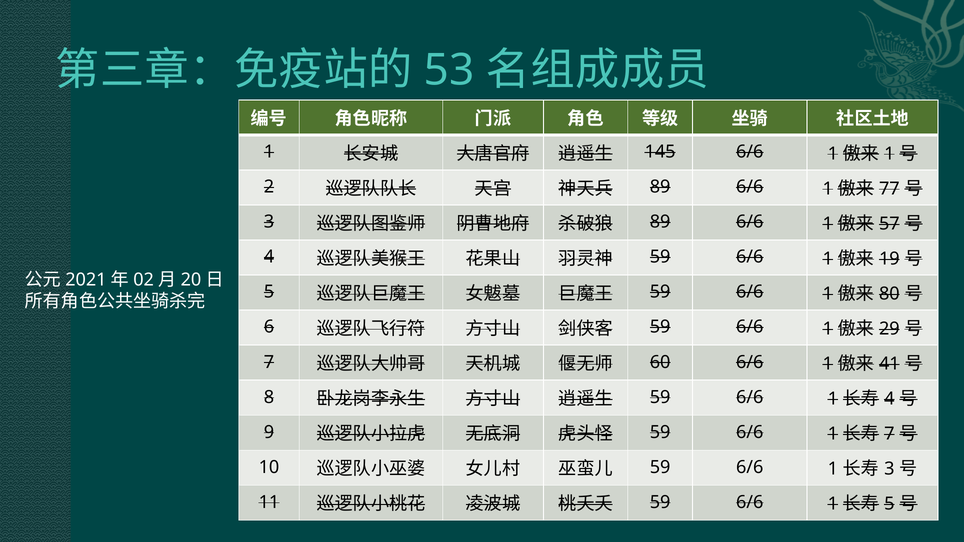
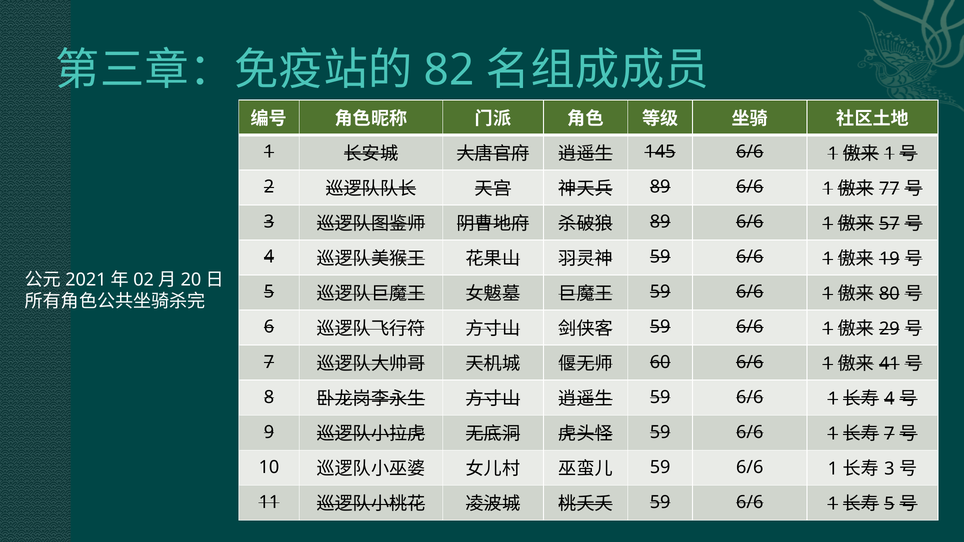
53: 53 -> 82 (449, 70)
